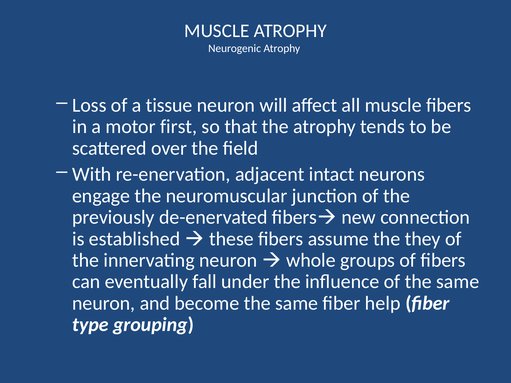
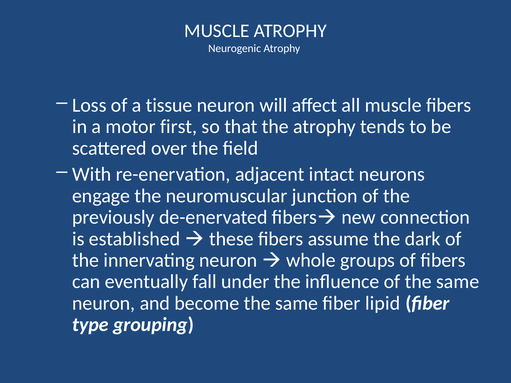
they: they -> dark (423, 239)
help: help -> lipid (383, 303)
